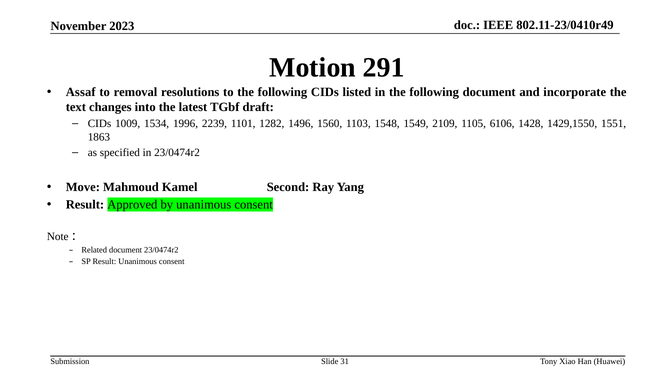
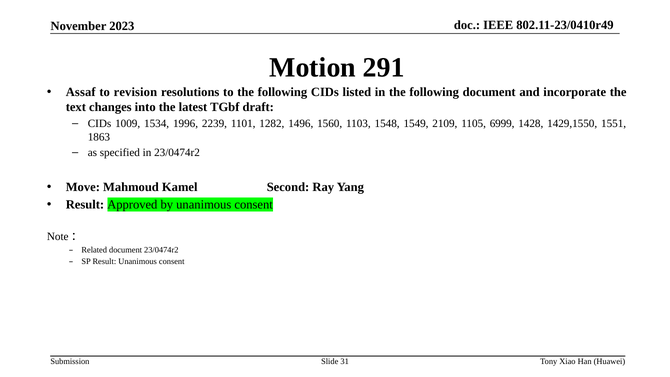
removal: removal -> revision (135, 92)
6106: 6106 -> 6999 (502, 124)
